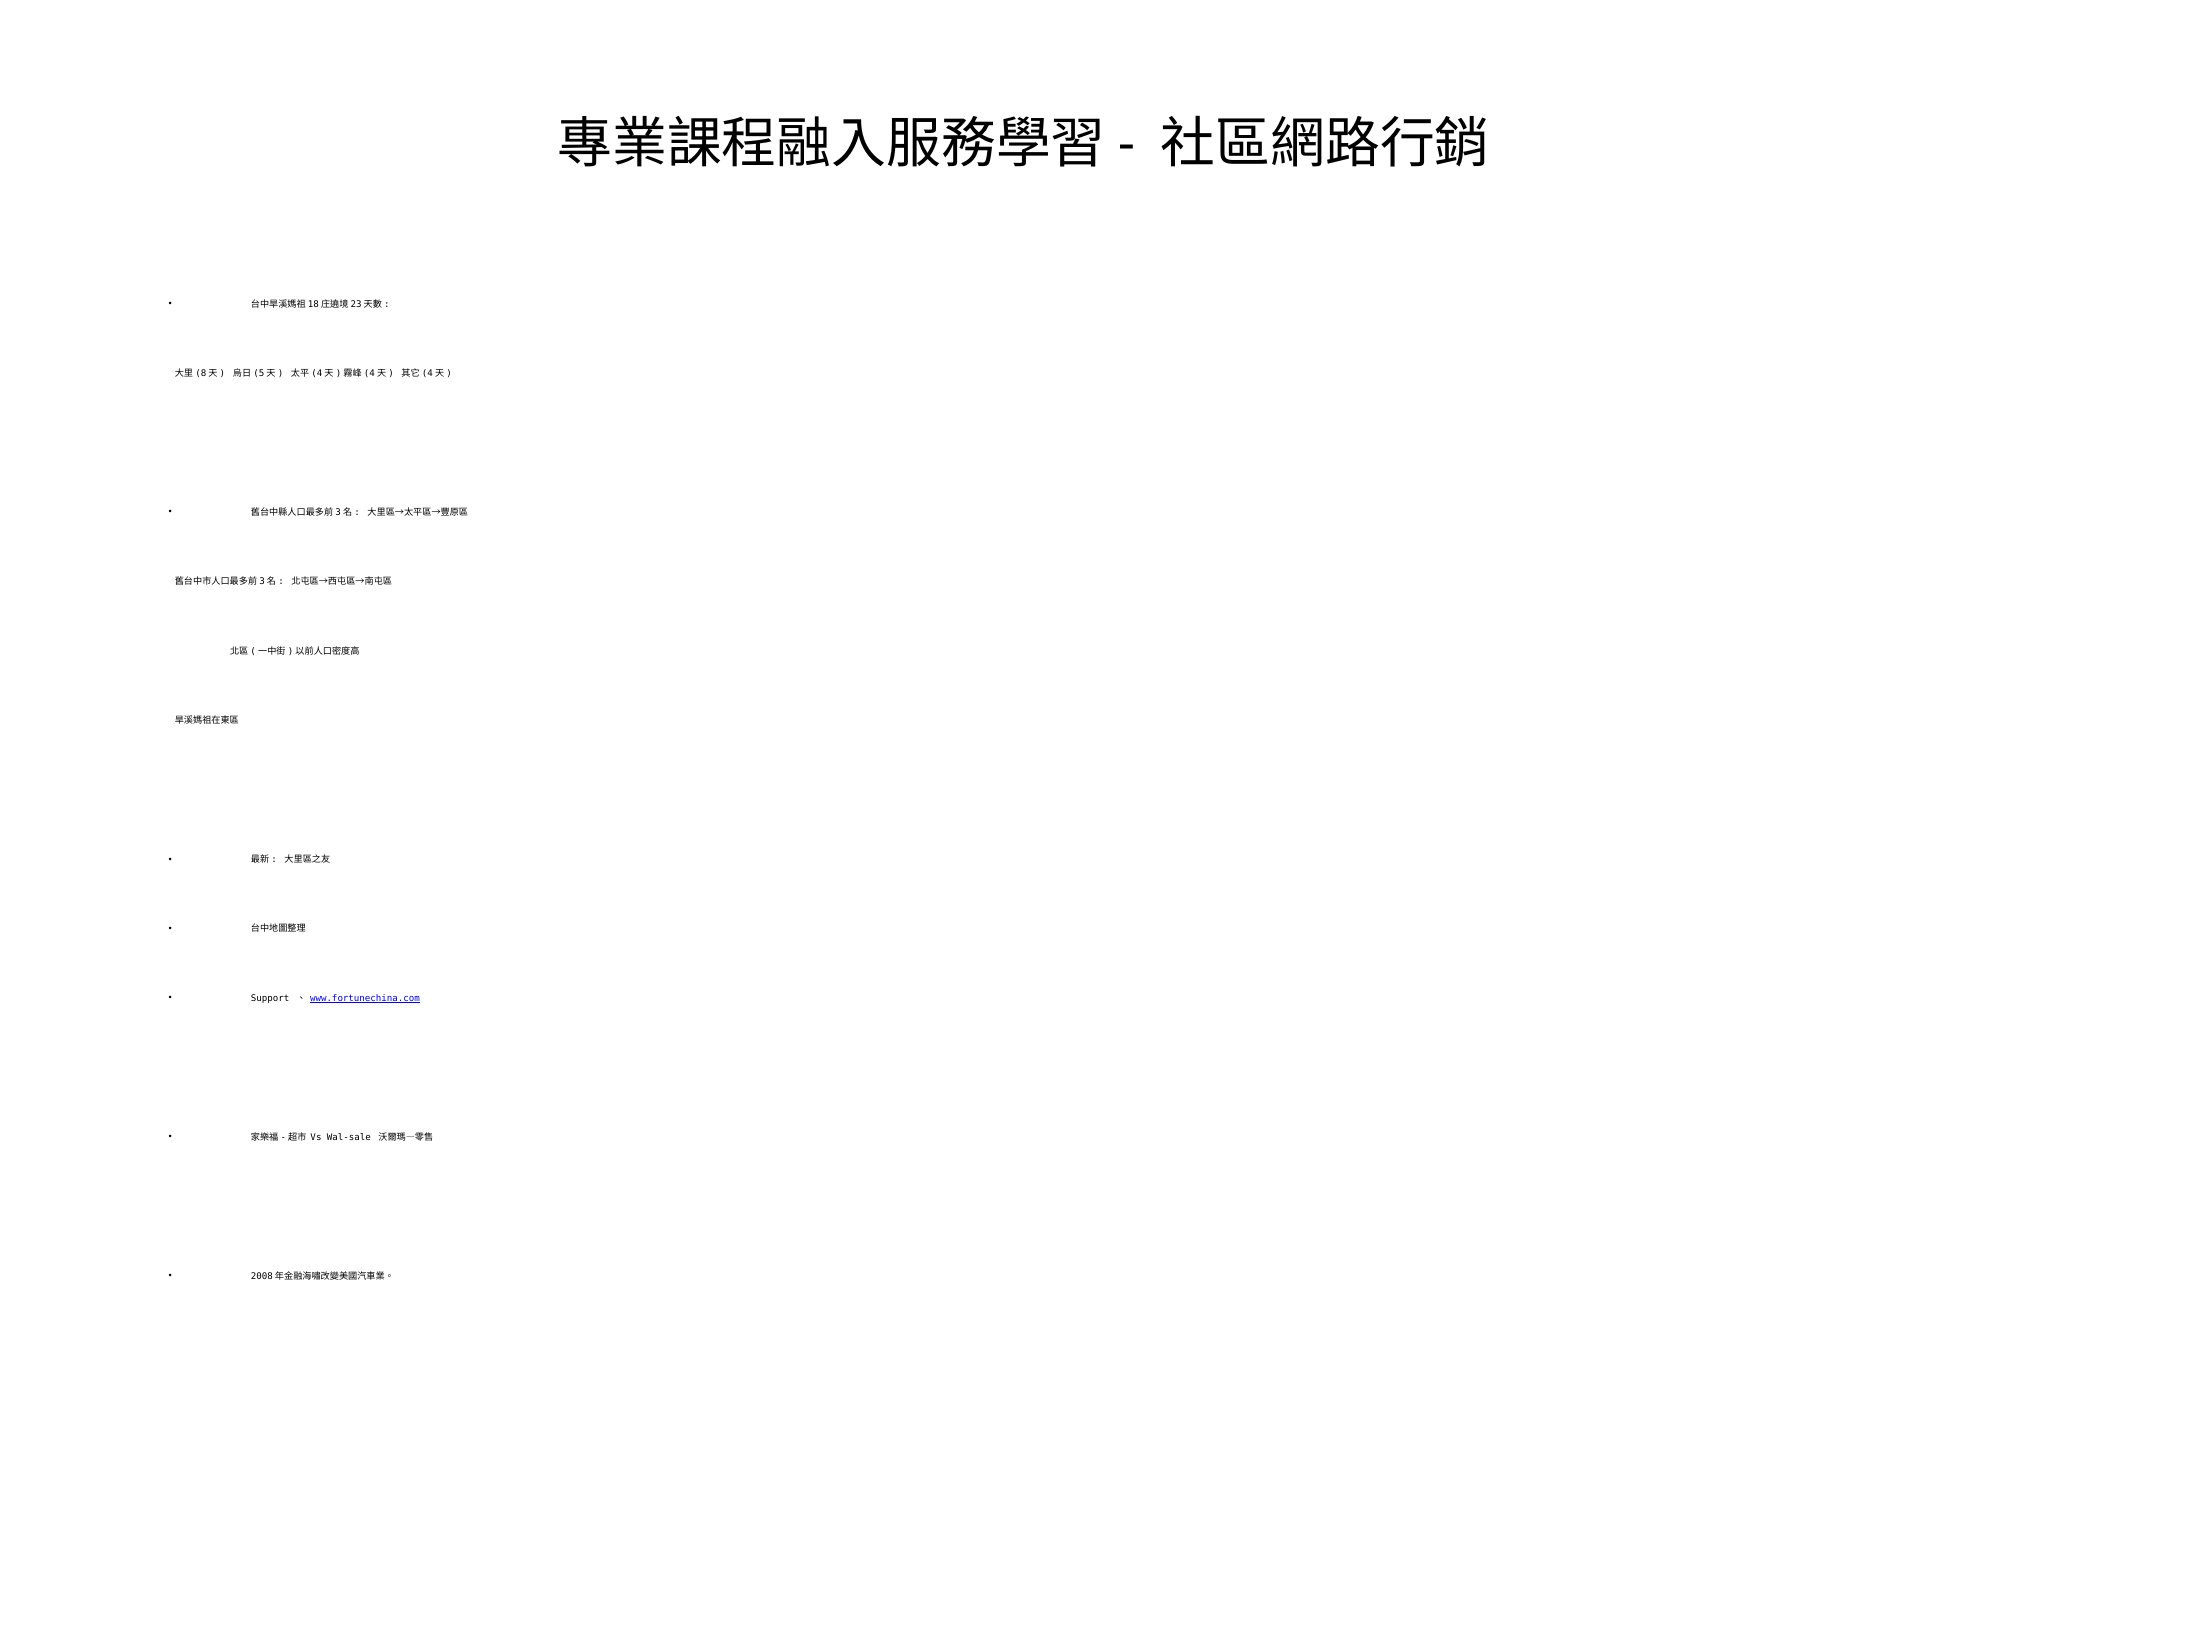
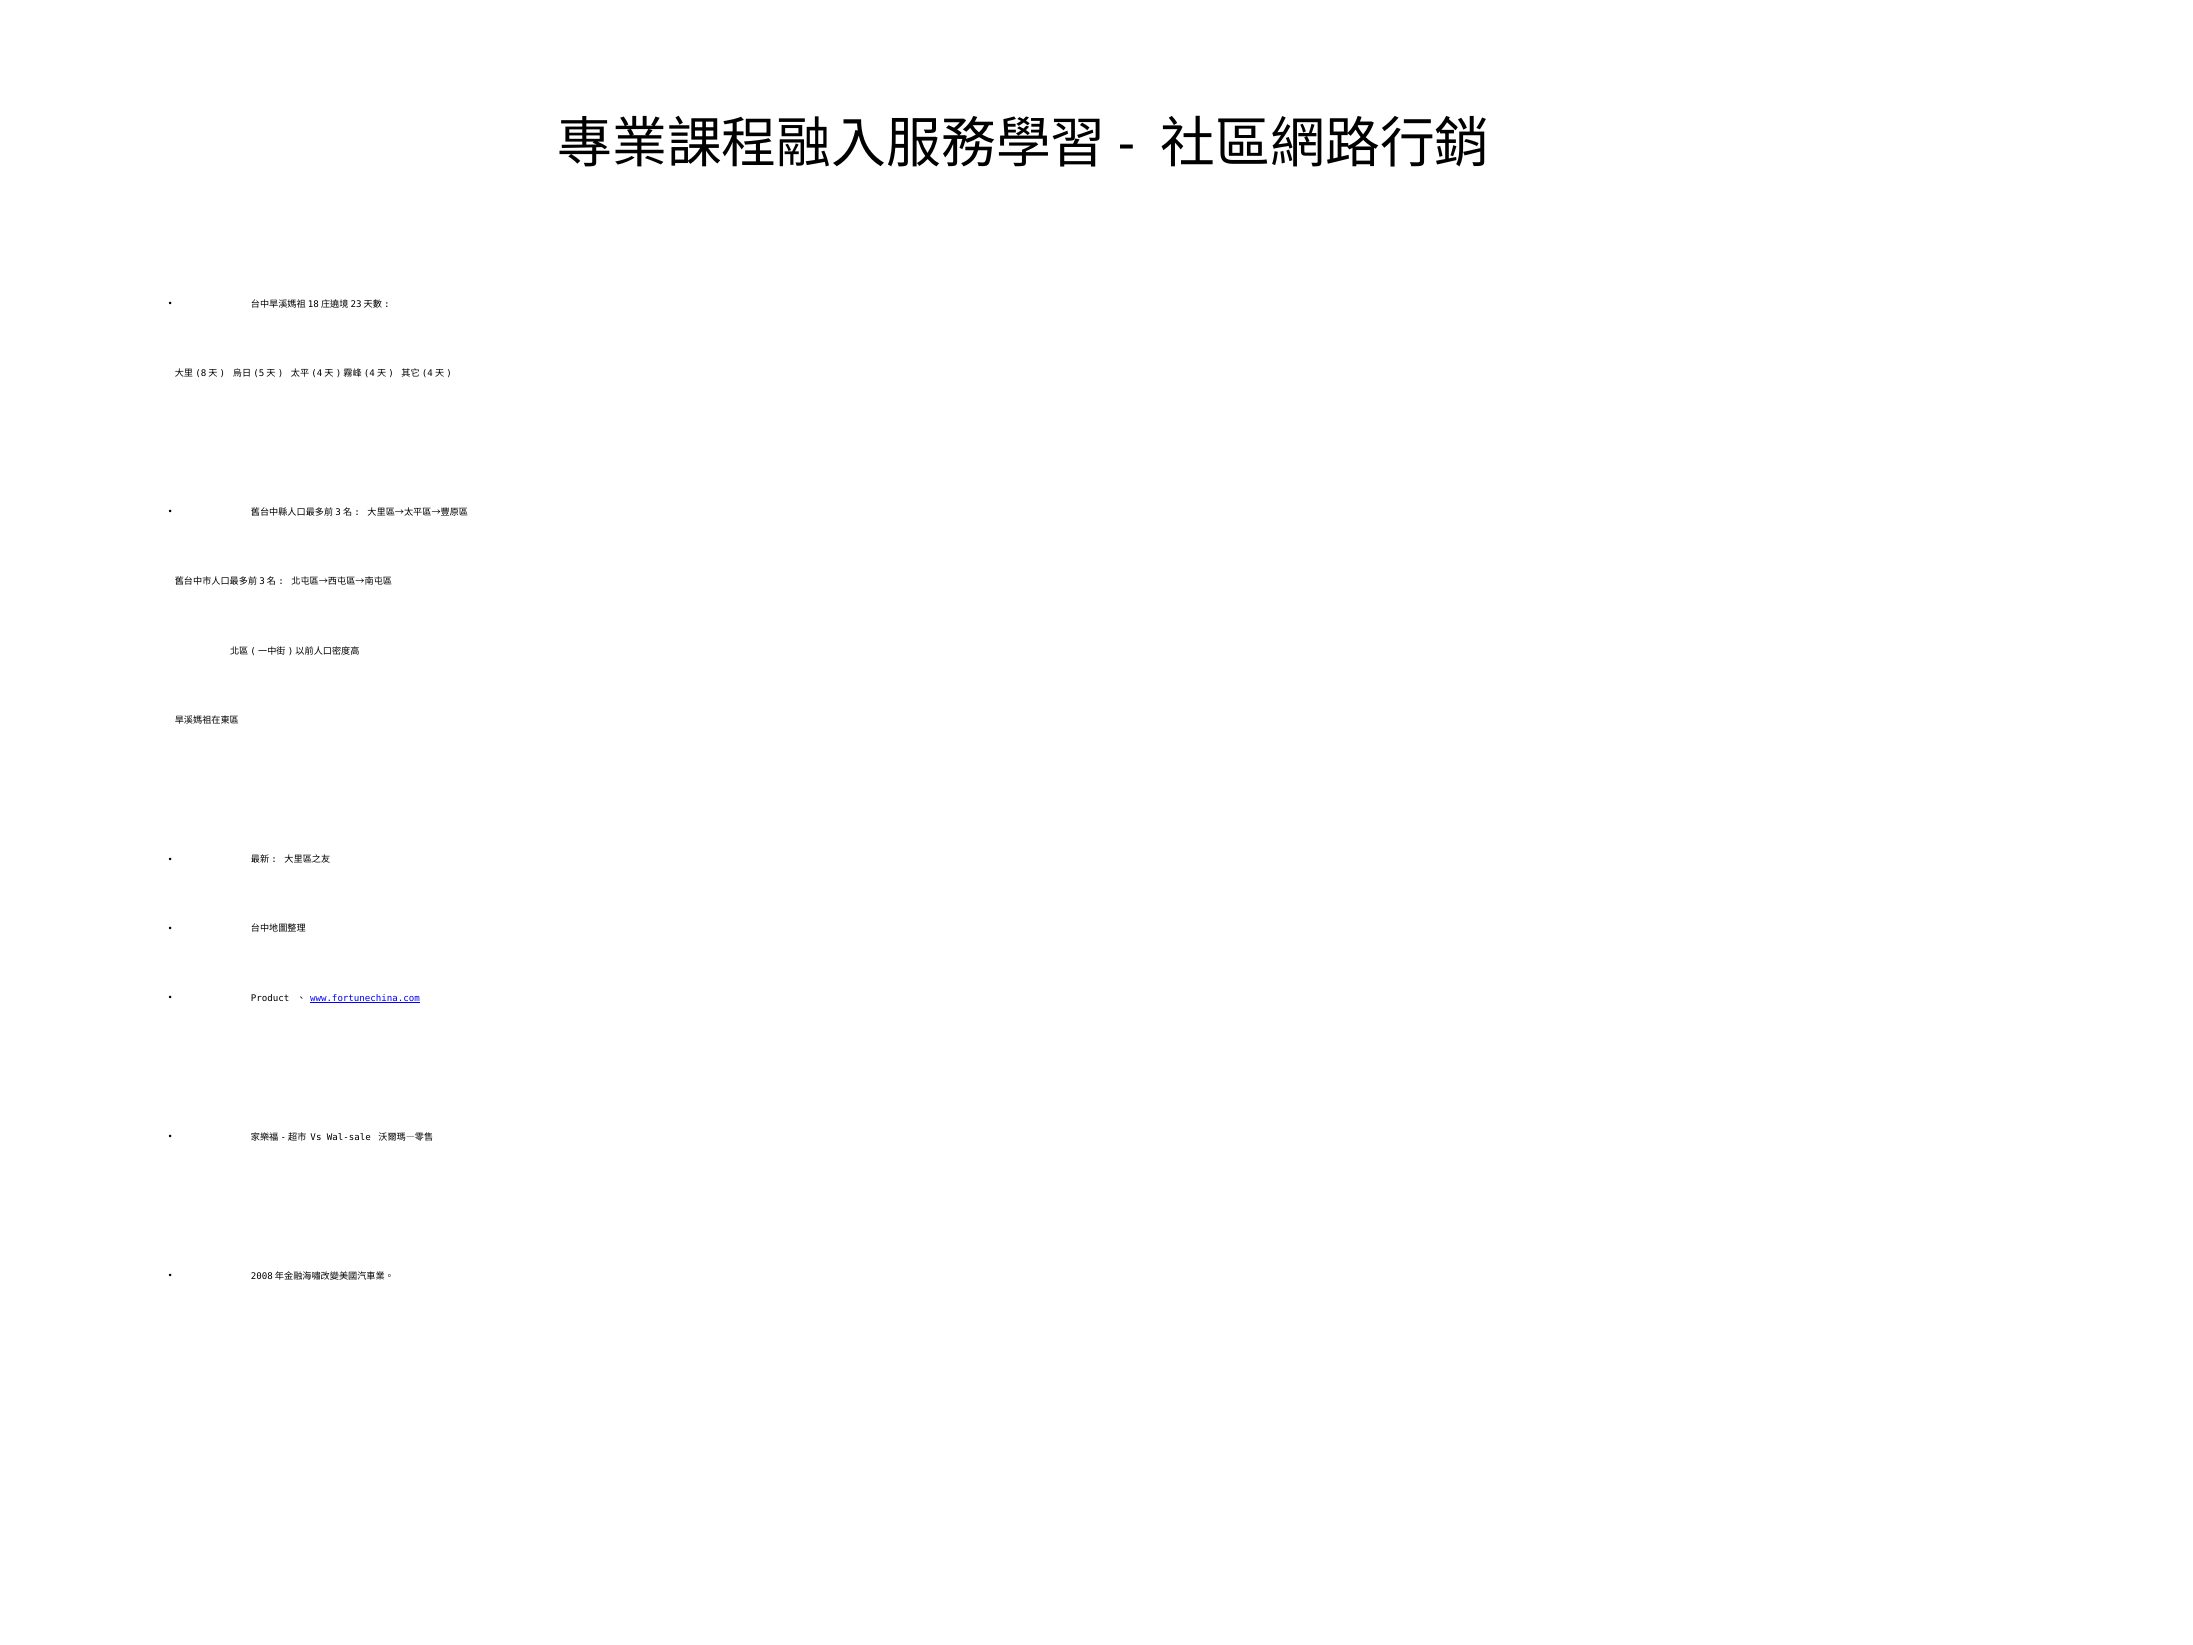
Support: Support -> Product (270, 998)
